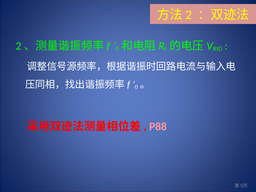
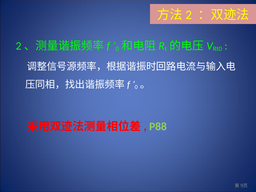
P88 colour: pink -> light green (158, 127)
